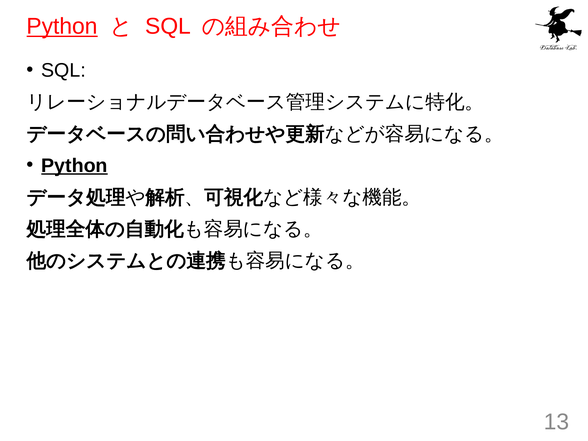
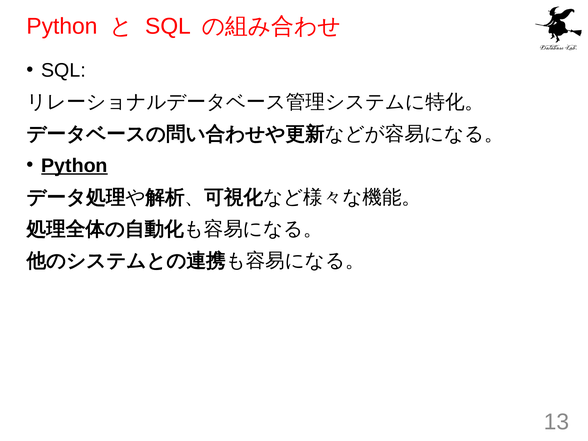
Python underline: present -> none (62, 26)
